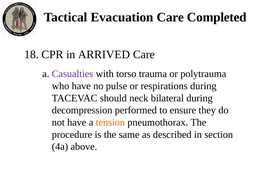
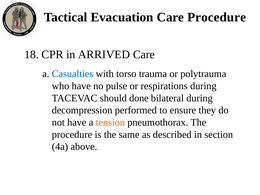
Care Completed: Completed -> Procedure (217, 17)
Casualties colour: purple -> blue (73, 74)
neck: neck -> done (139, 98)
